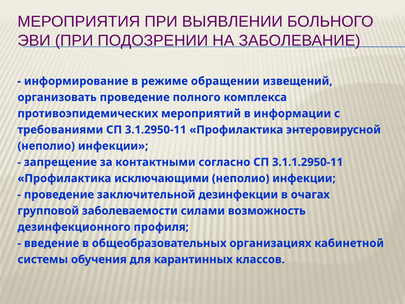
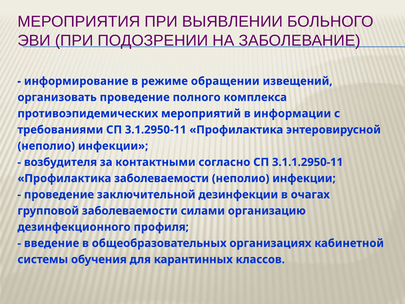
запрещение: запрещение -> возбудителя (60, 162)
Профилактика исключающими: исключающими -> заболеваемости (162, 178)
возможность: возможность -> организацию (267, 211)
